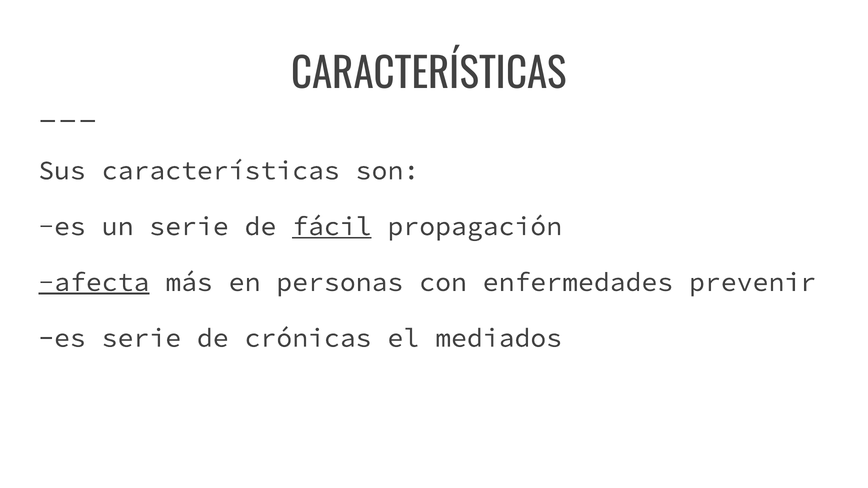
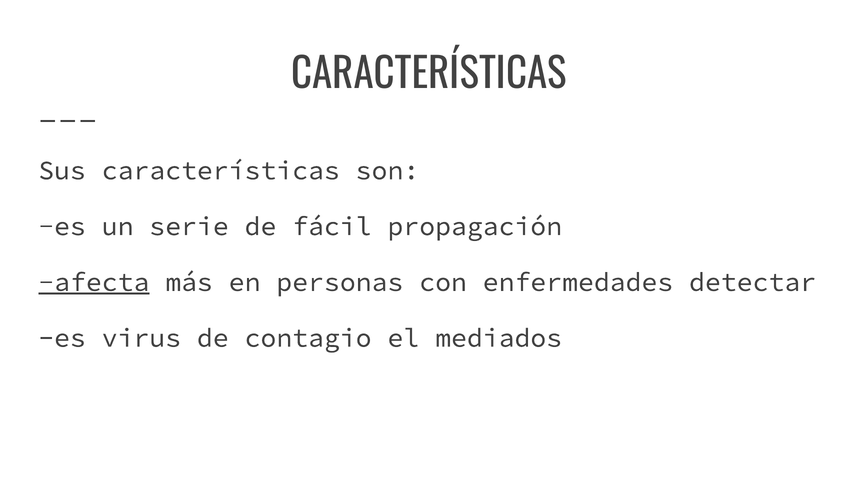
fácil underline: present -> none (332, 226)
prevenir: prevenir -> detectar (753, 282)
es serie: serie -> virus (141, 338)
crónicas: crónicas -> contagio (308, 338)
